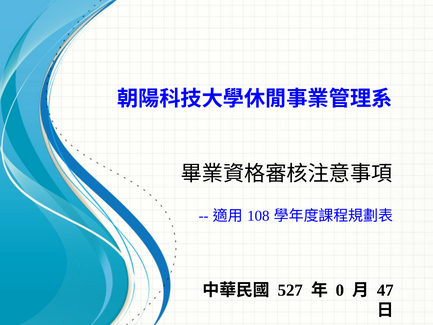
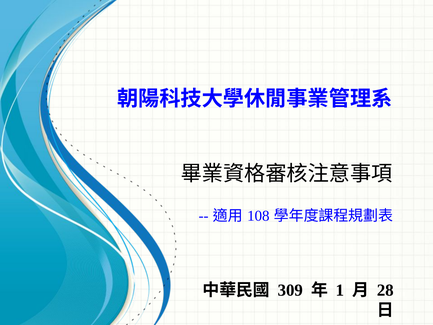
527: 527 -> 309 (290, 290)
0: 0 -> 1 (340, 290)
47: 47 -> 28 (385, 290)
